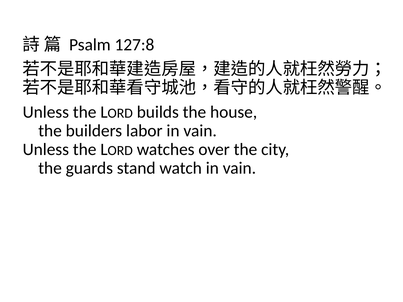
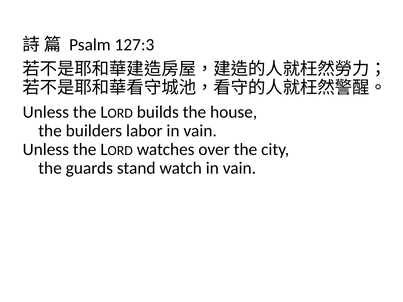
127:8: 127:8 -> 127:3 (134, 45)
